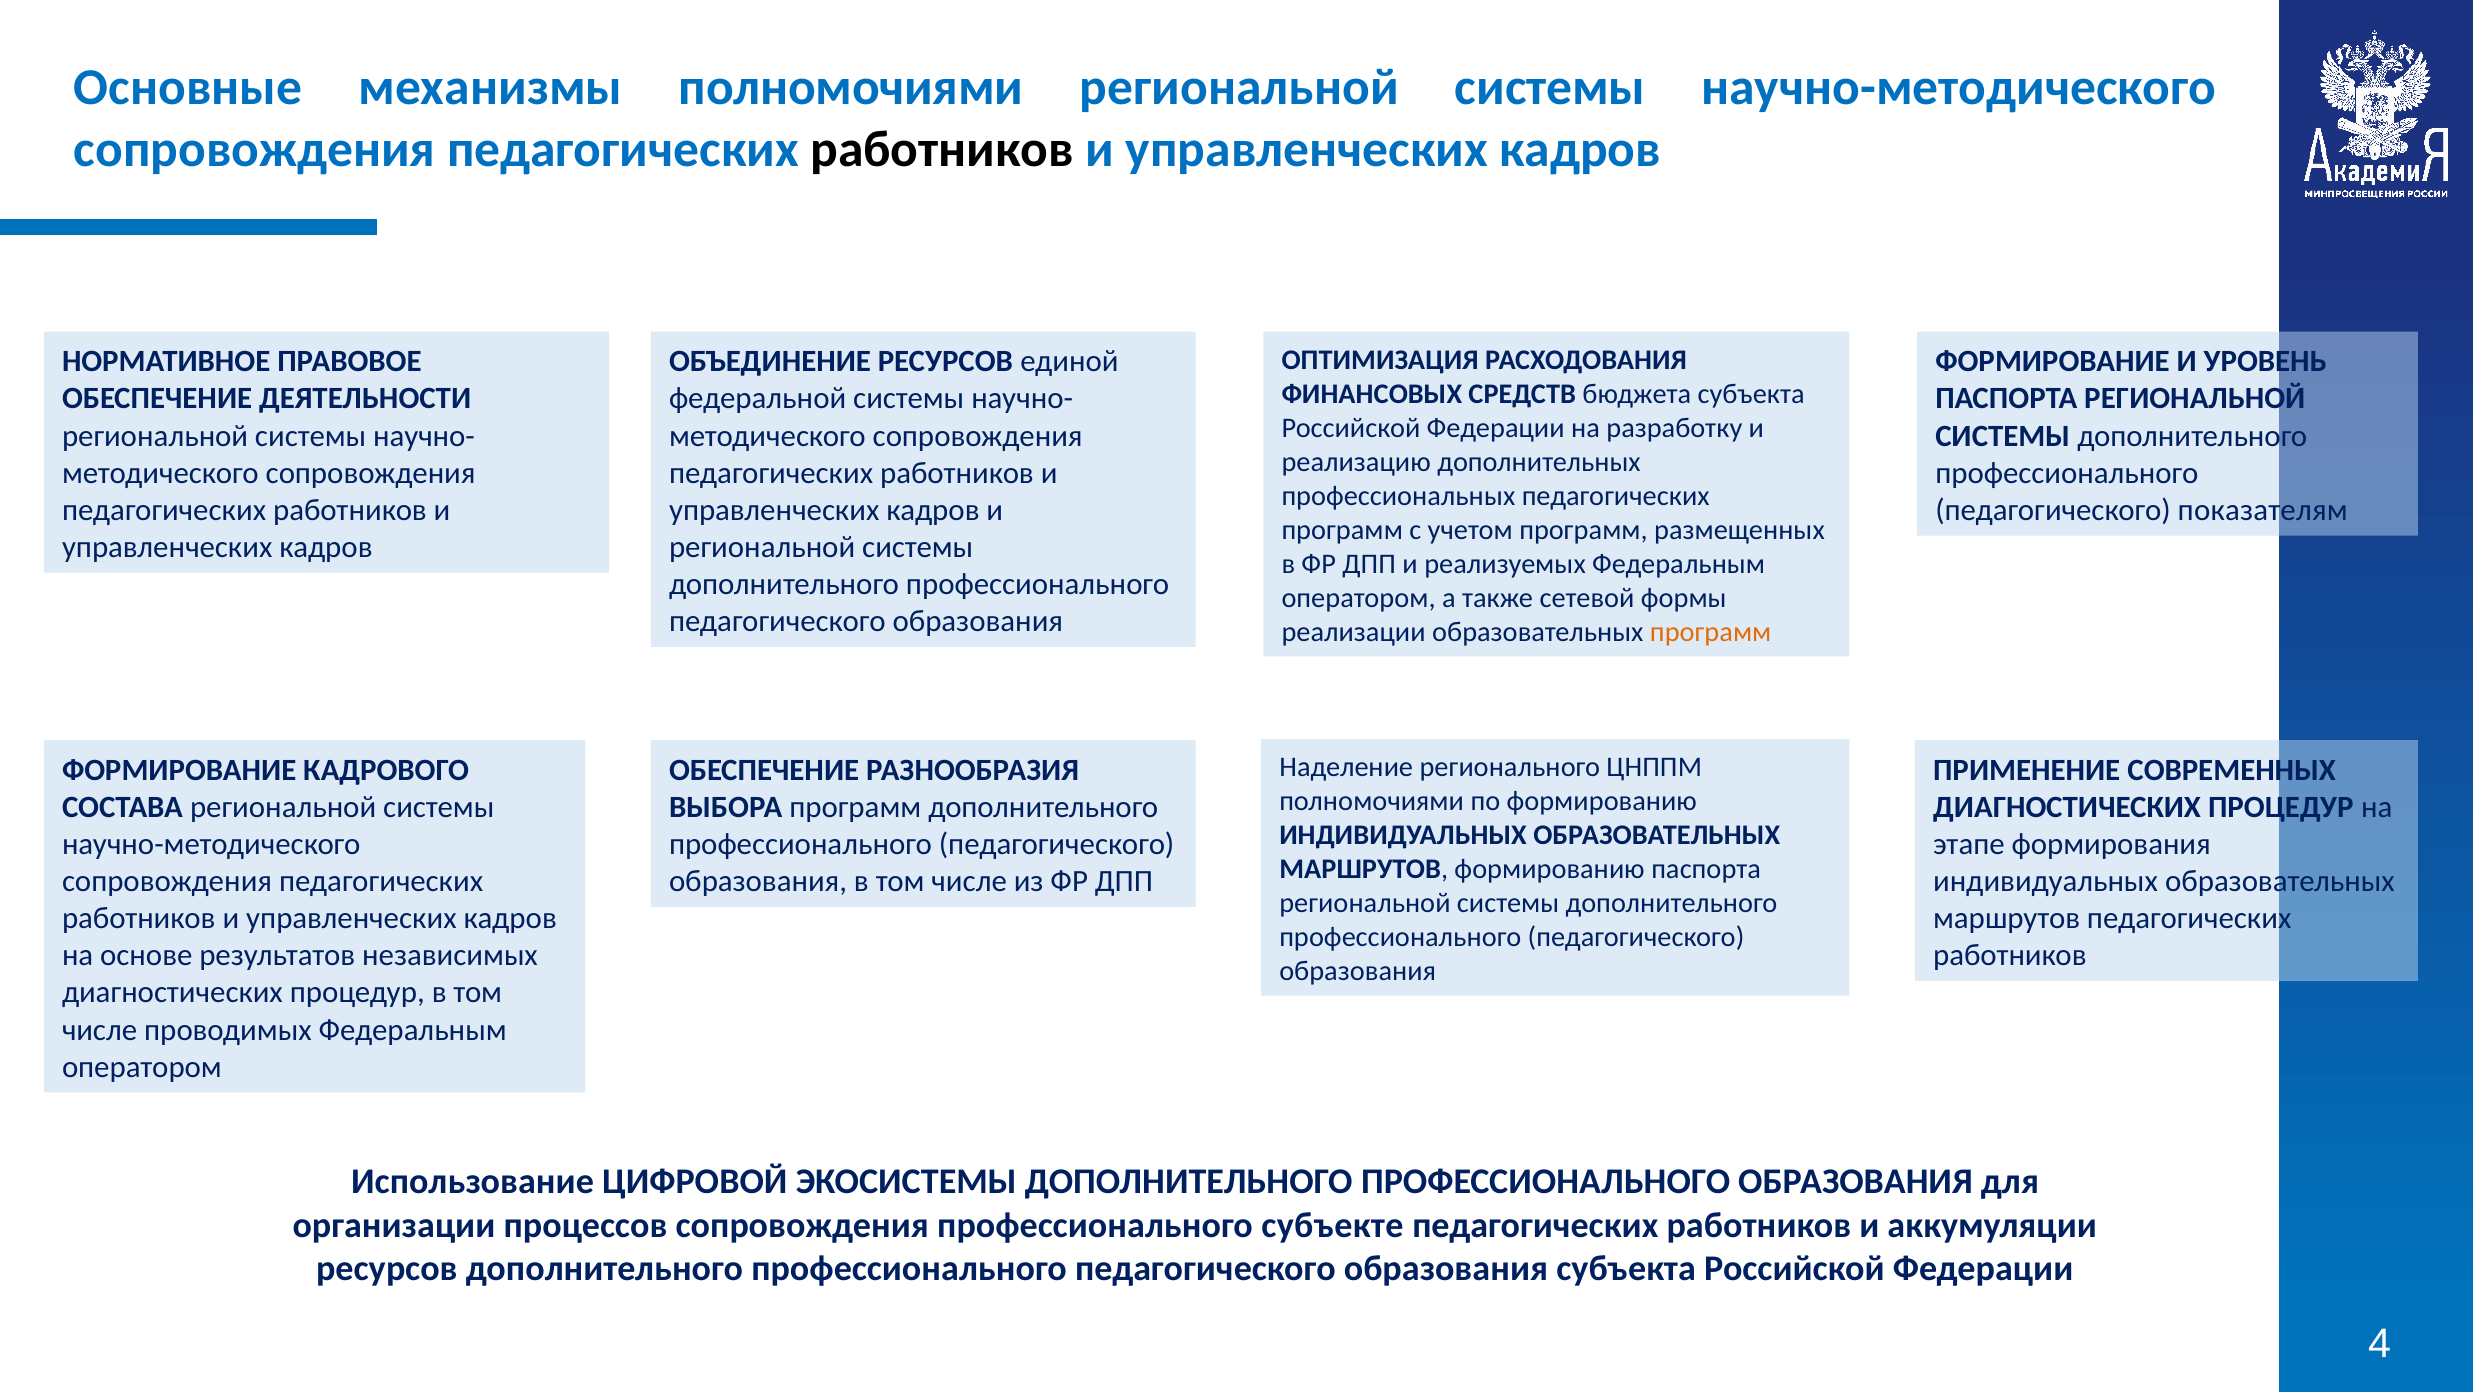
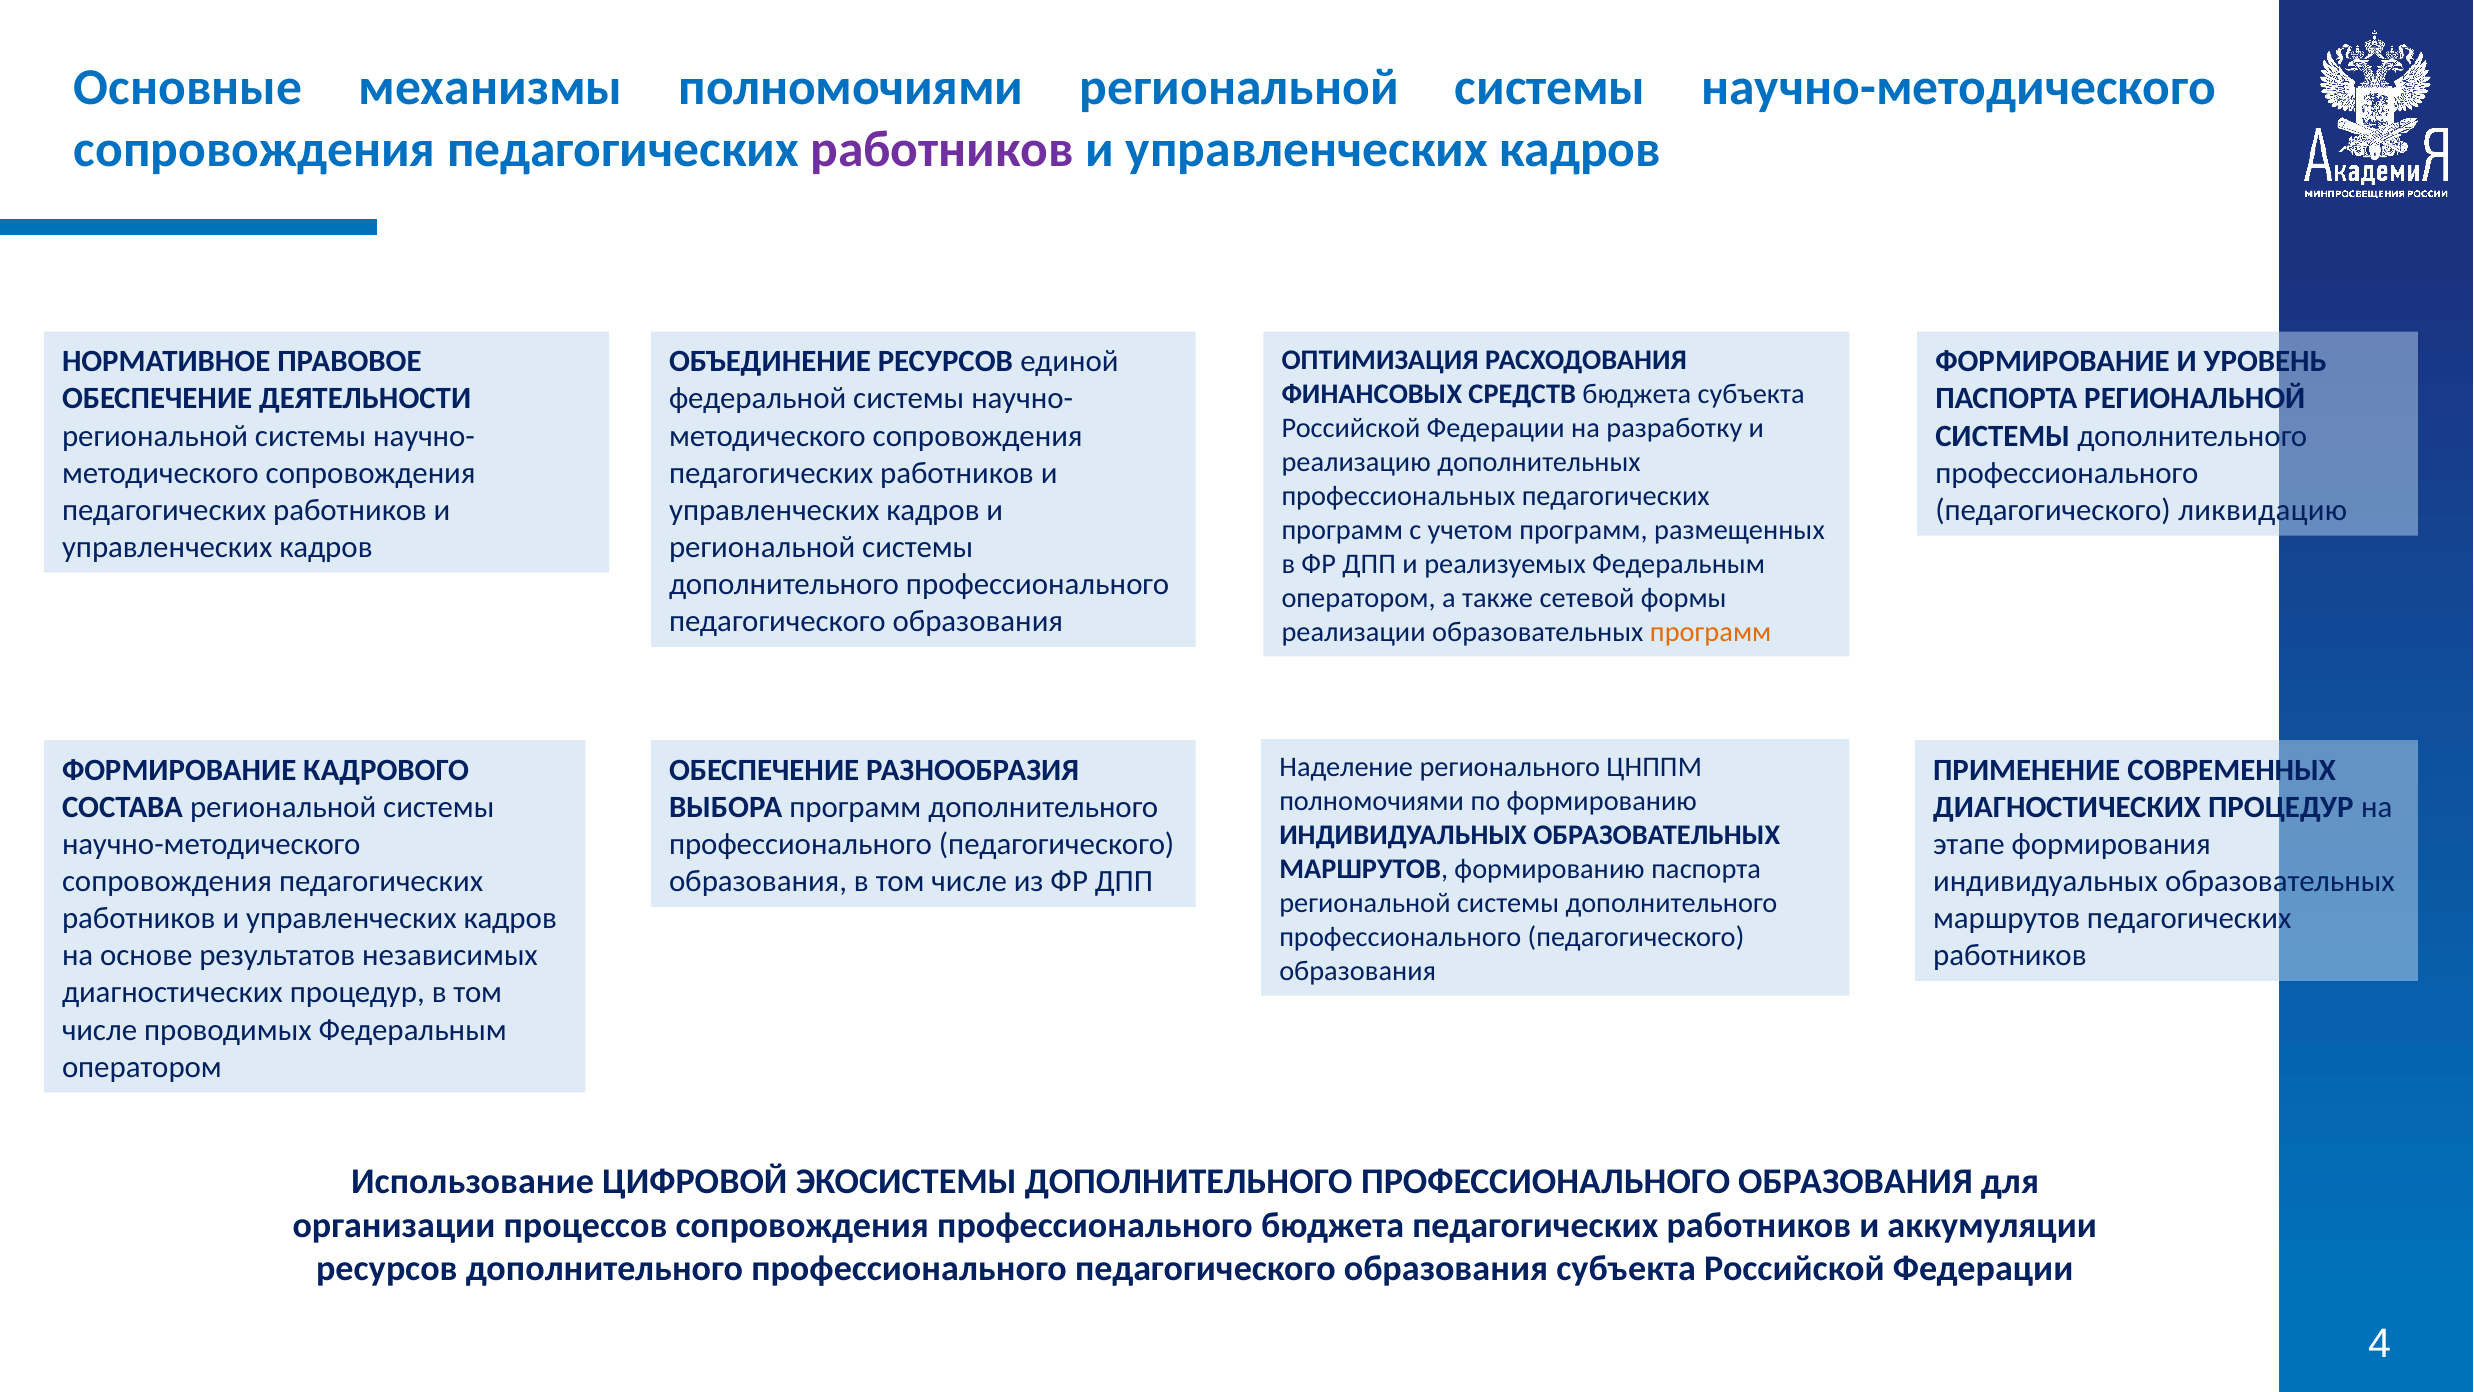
работников colour: black -> purple (942, 150)
показателям: показателям -> ликвидацию (2263, 510)
профессионального субъекте: субъекте -> бюджета (1333, 1225)
